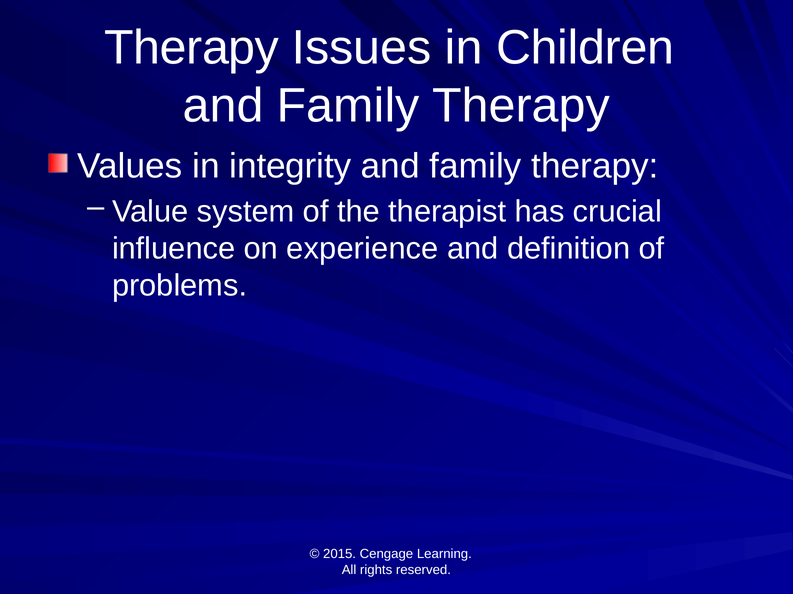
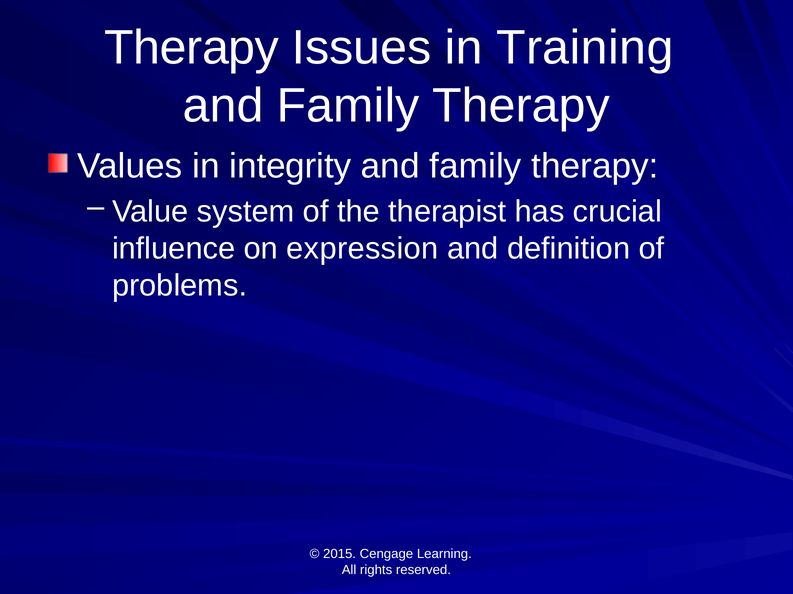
Children: Children -> Training (585, 48)
experience: experience -> expression (362, 249)
